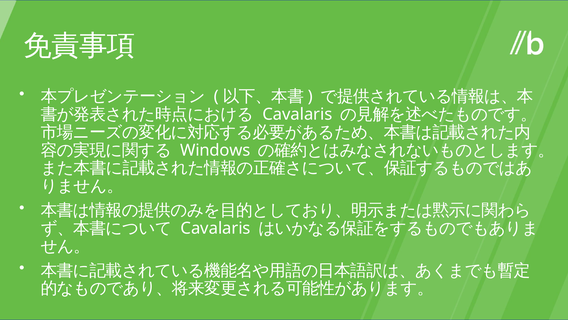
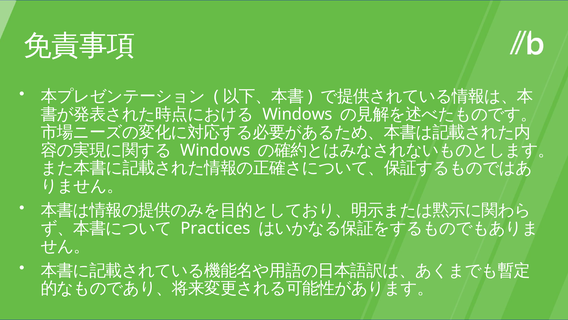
Cavalaris: Cavalaris -> Windows (297, 114)
Cavalaris: Cavalaris -> Practices (216, 228)
